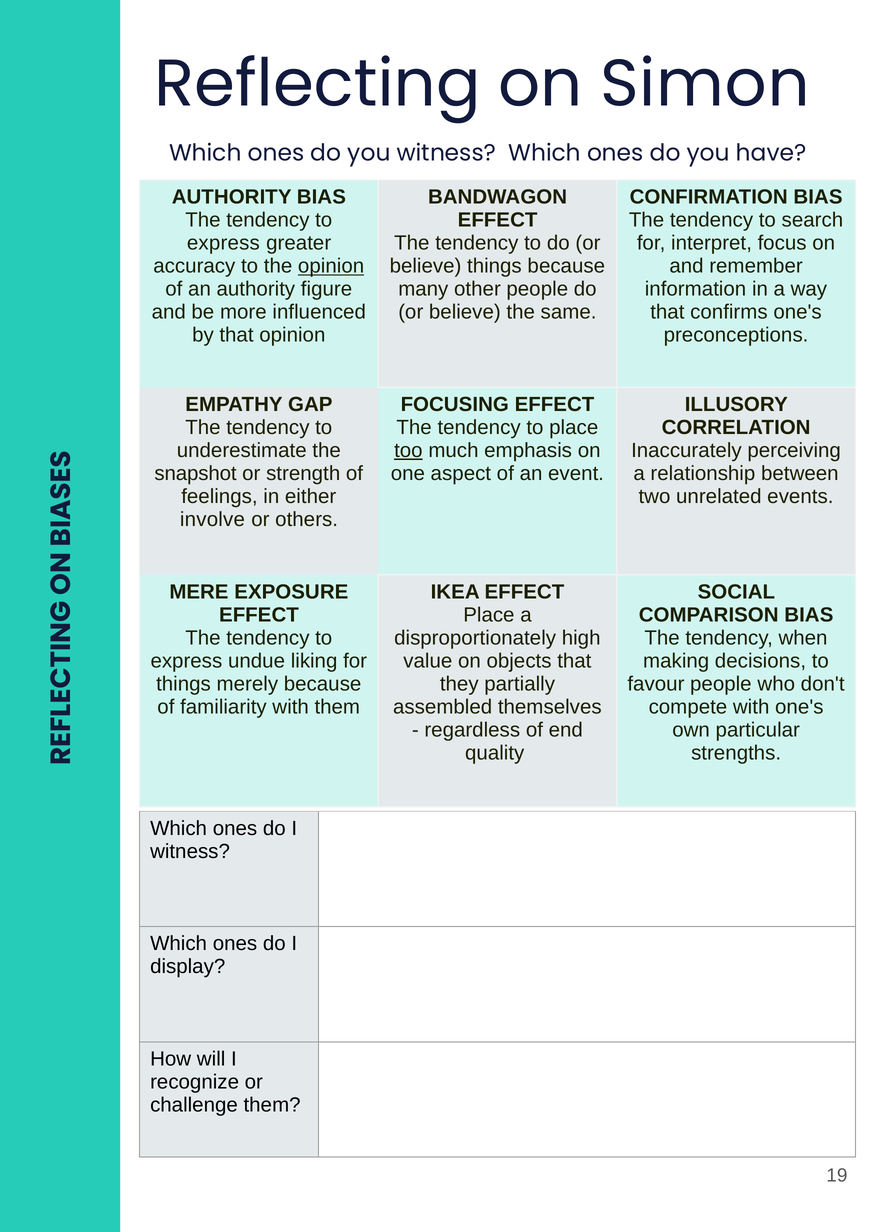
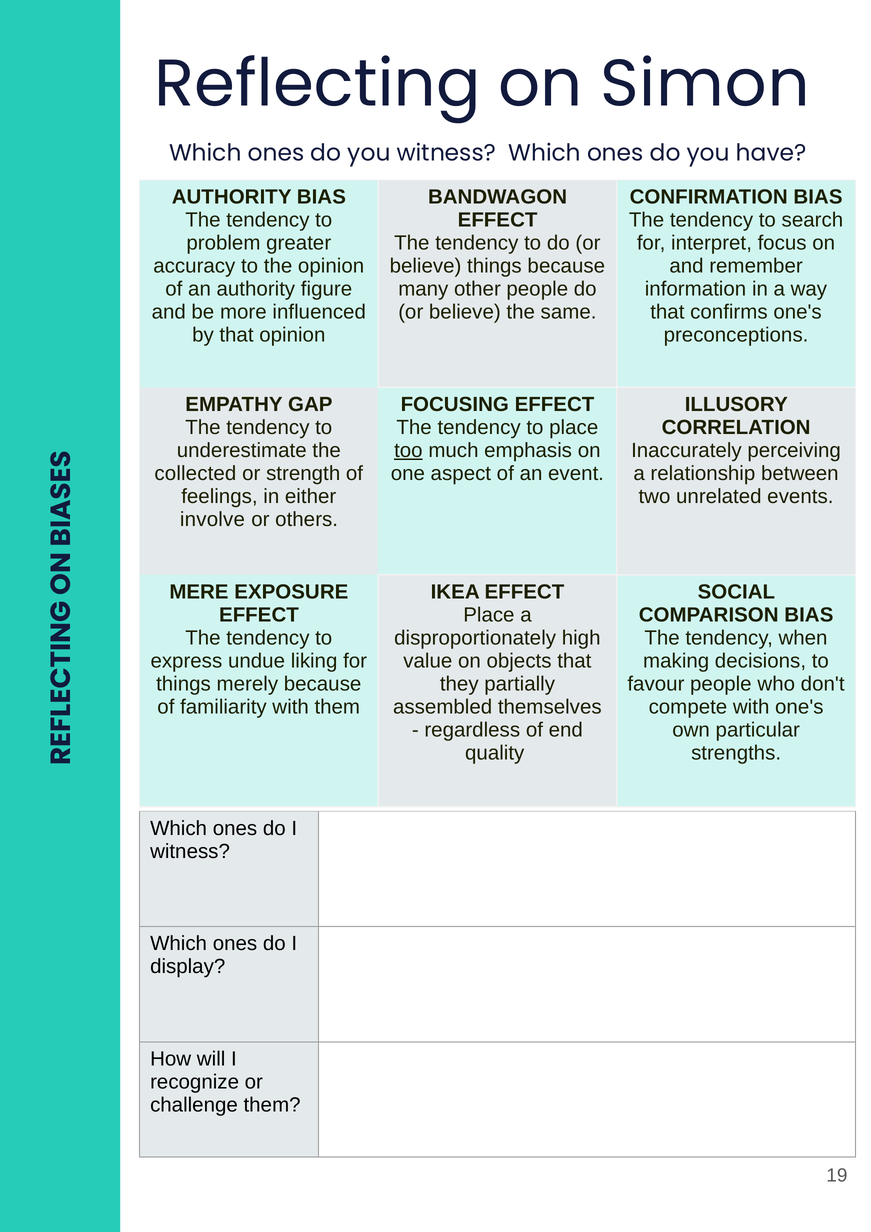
express: express -> problem (223, 243)
opinion underline: present -> none (331, 266)
snapshot: snapshot -> collected (195, 473)
